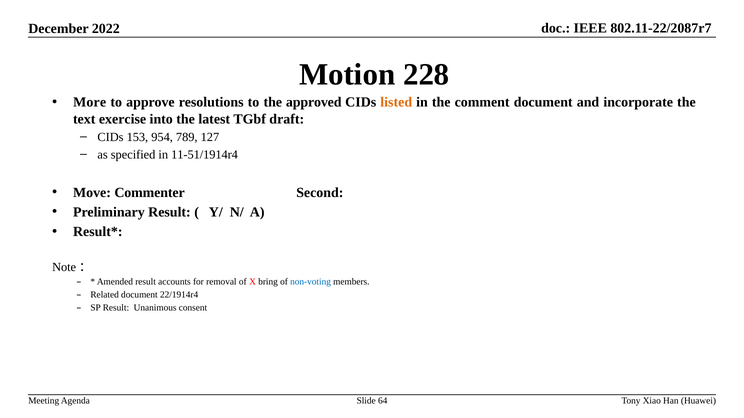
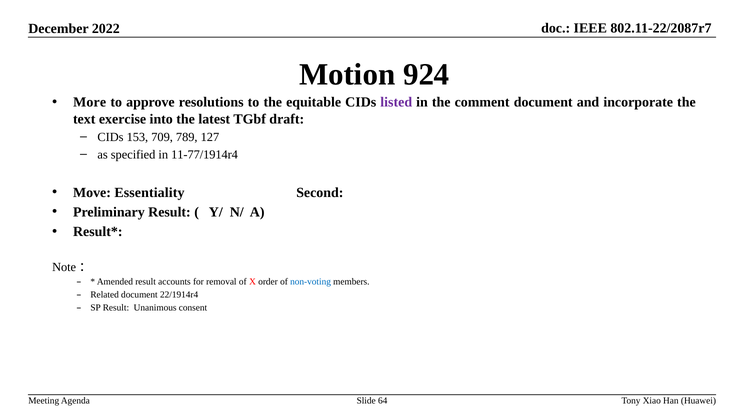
228: 228 -> 924 (426, 75)
approved: approved -> equitable (314, 102)
listed colour: orange -> purple (396, 102)
954: 954 -> 709 (162, 137)
11-51/1914r4: 11-51/1914r4 -> 11-77/1914r4 (205, 155)
Commenter: Commenter -> Essentiality (149, 193)
bring: bring -> order (268, 282)
